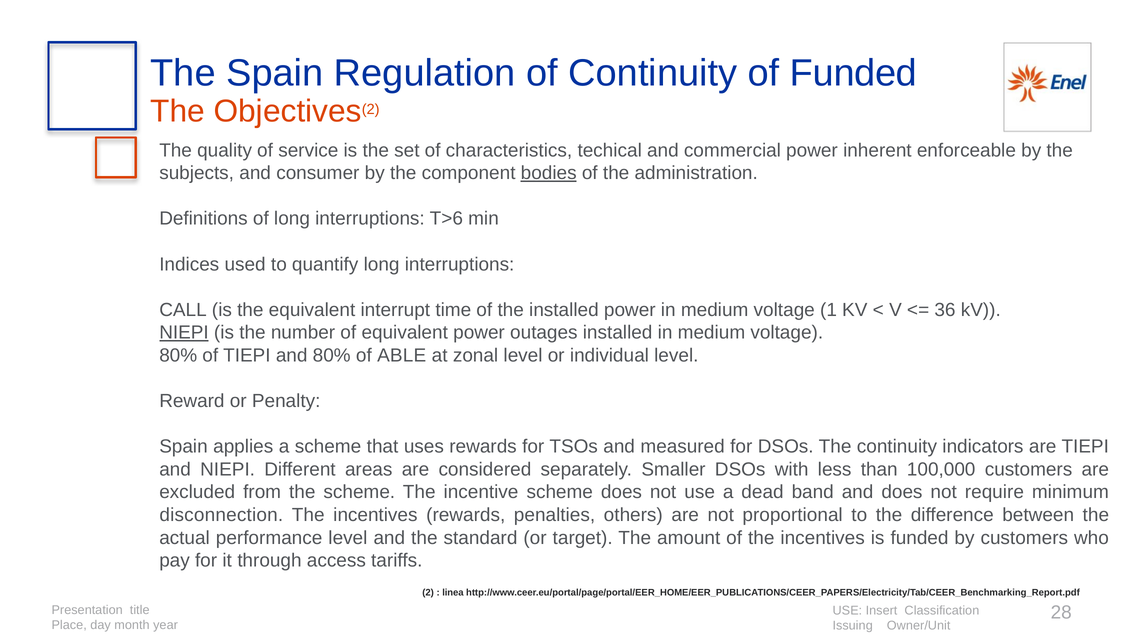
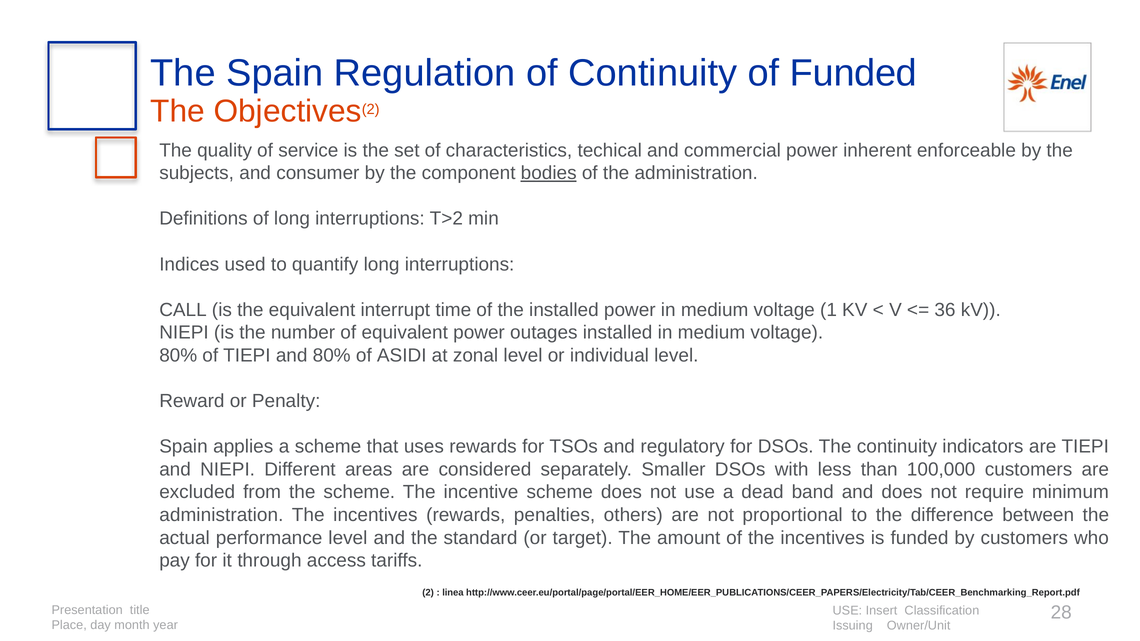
T>6: T>6 -> T>2 (446, 219)
NIEPI underline: present -> none (184, 333)
ABLE: ABLE -> ASIDI (402, 356)
measured: measured -> regulatory (683, 447)
disconnection: disconnection -> administration (221, 515)
